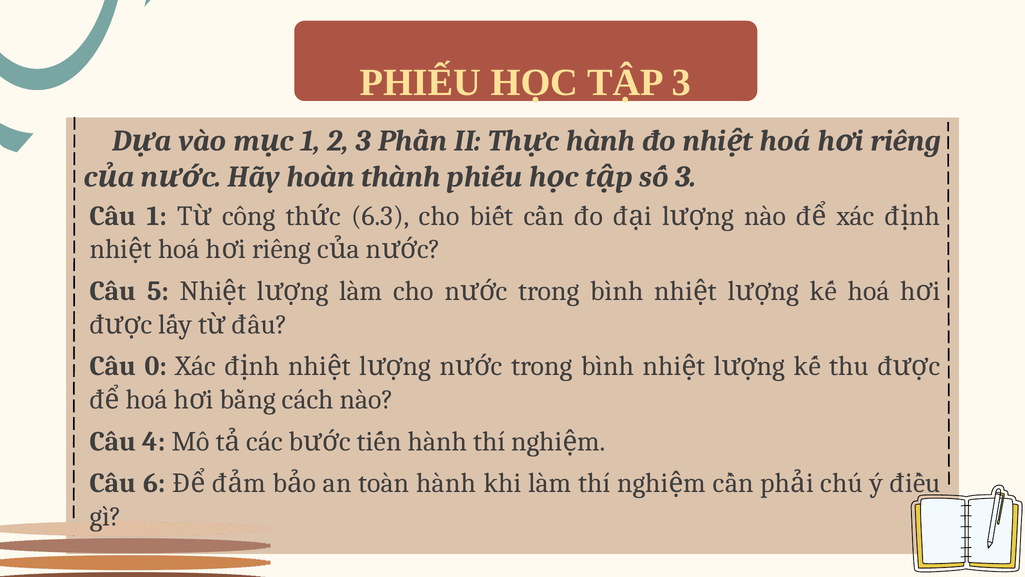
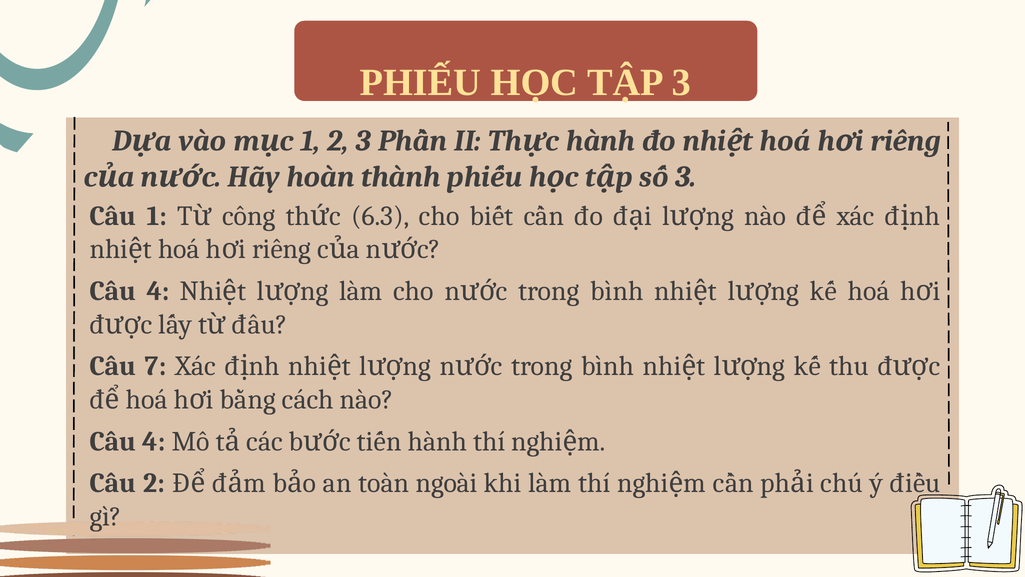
5: 5 -> 4 (158, 291)
0: 0 -> 7 (156, 366)
Câu 6: 6 -> 2 (154, 483)
toàn hành: hành -> ngoài (446, 483)
